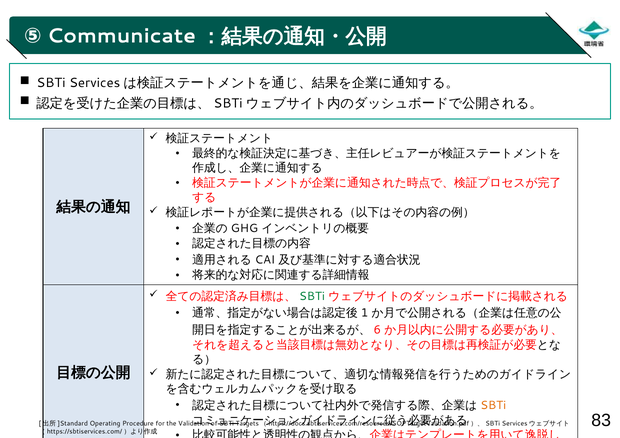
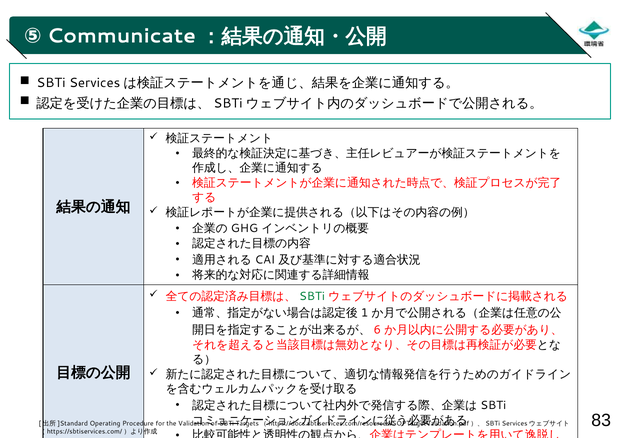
SBTi colour: orange -> black (493, 406)
